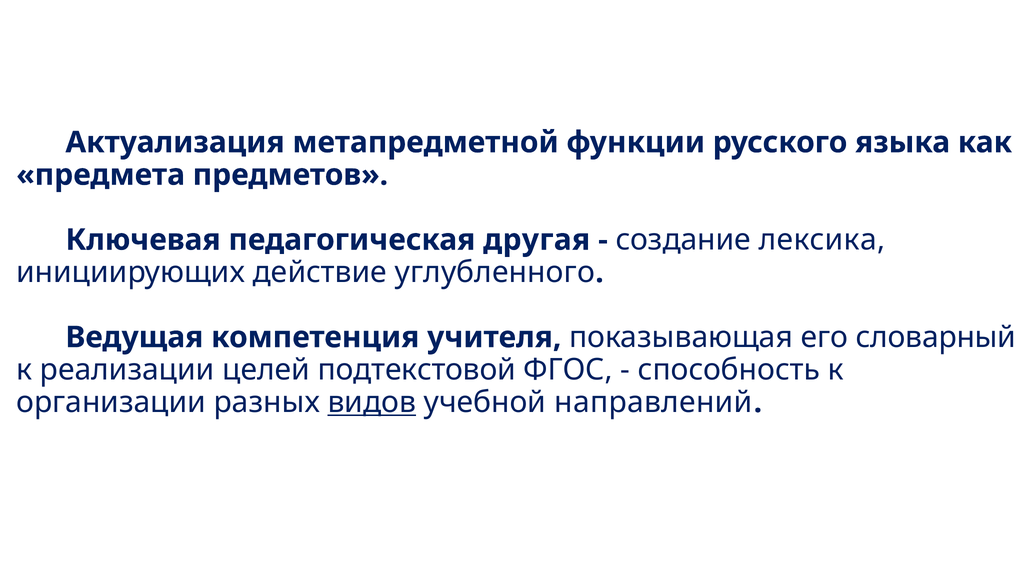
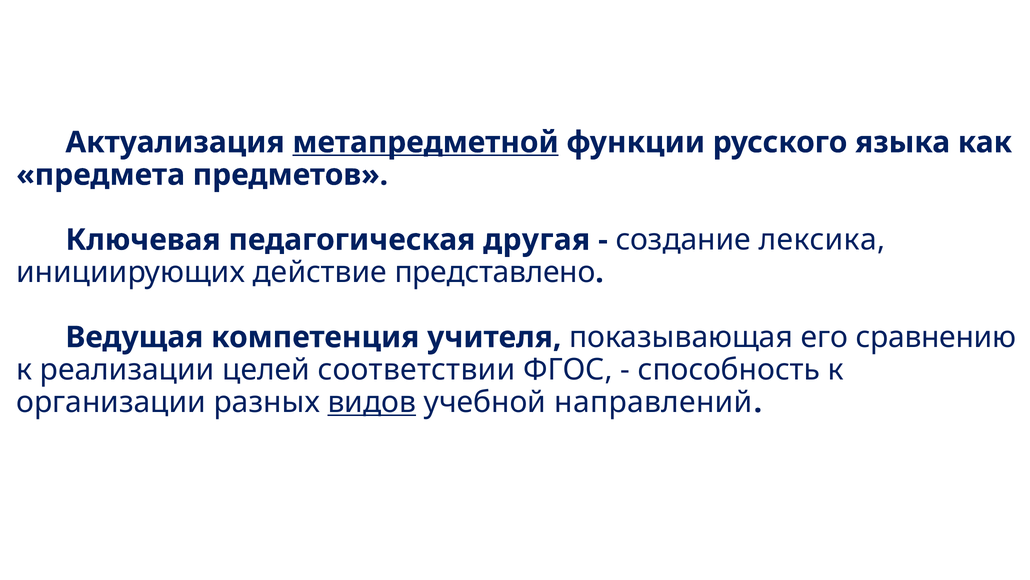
метапредметной underline: none -> present (426, 142)
углубленного: углубленного -> представлено (495, 272)
словарный: словарный -> сравнению (936, 337)
подтекстовой: подтекстовой -> соответствии (417, 369)
